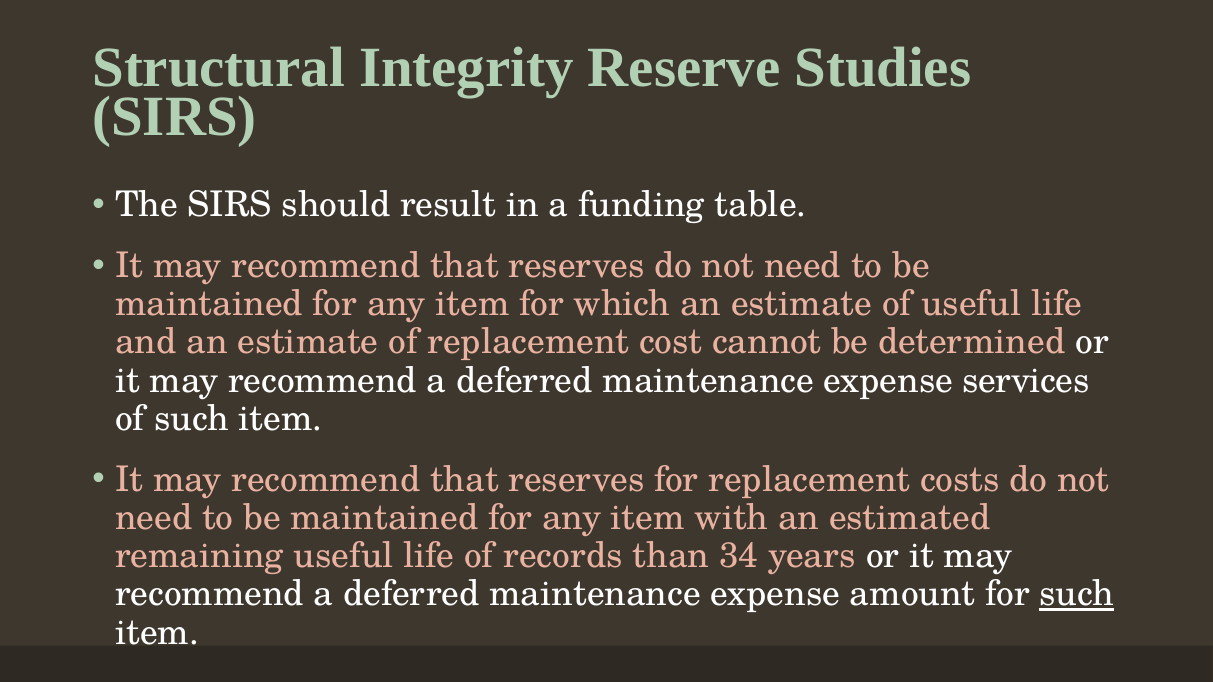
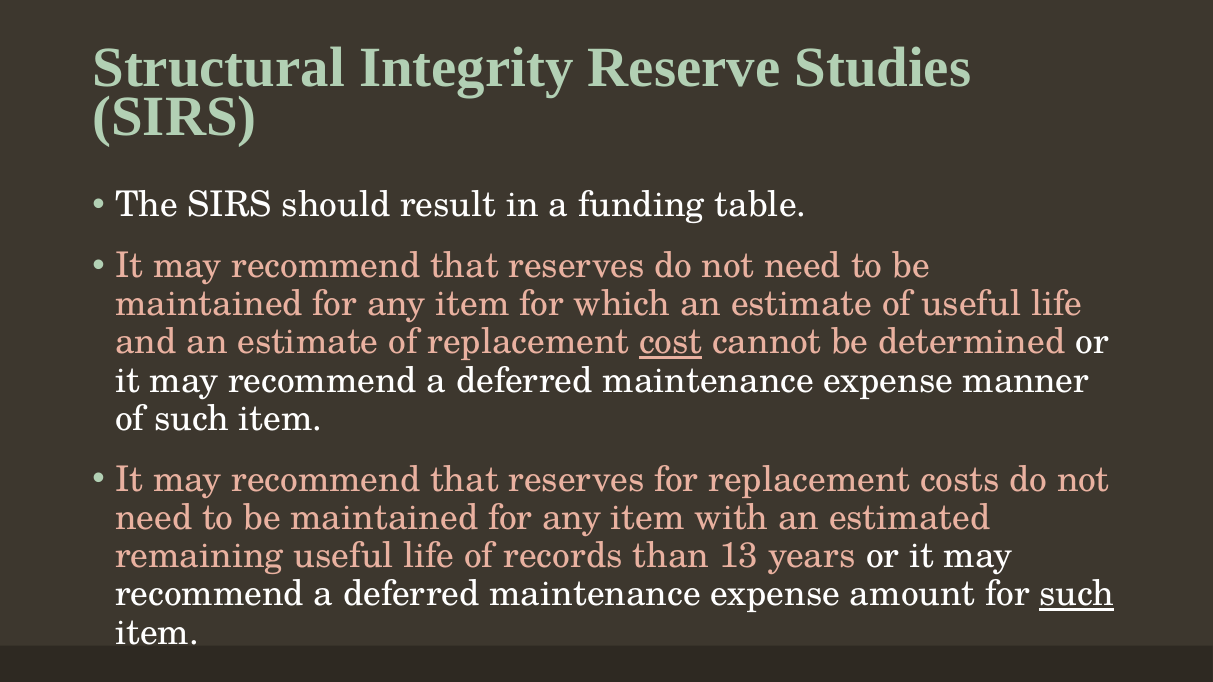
cost underline: none -> present (671, 342)
services: services -> manner (1026, 381)
34: 34 -> 13 (739, 556)
